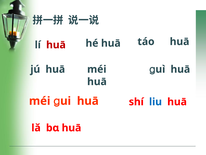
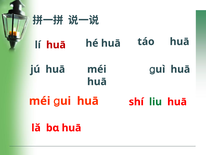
liu colour: blue -> green (156, 102)
